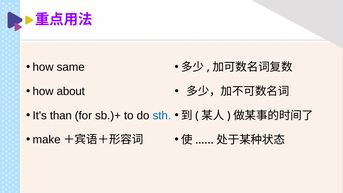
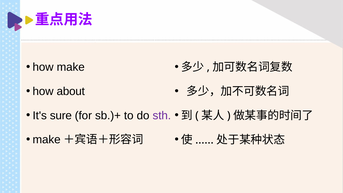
how same: same -> make (71, 67)
than: than -> sure (61, 115)
sth colour: blue -> purple (162, 115)
